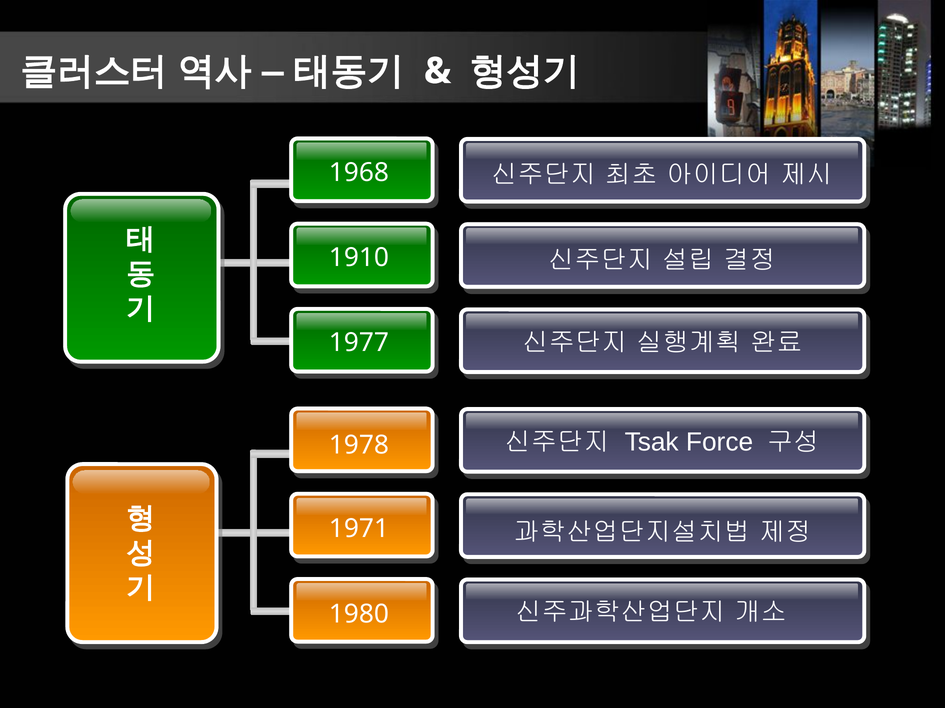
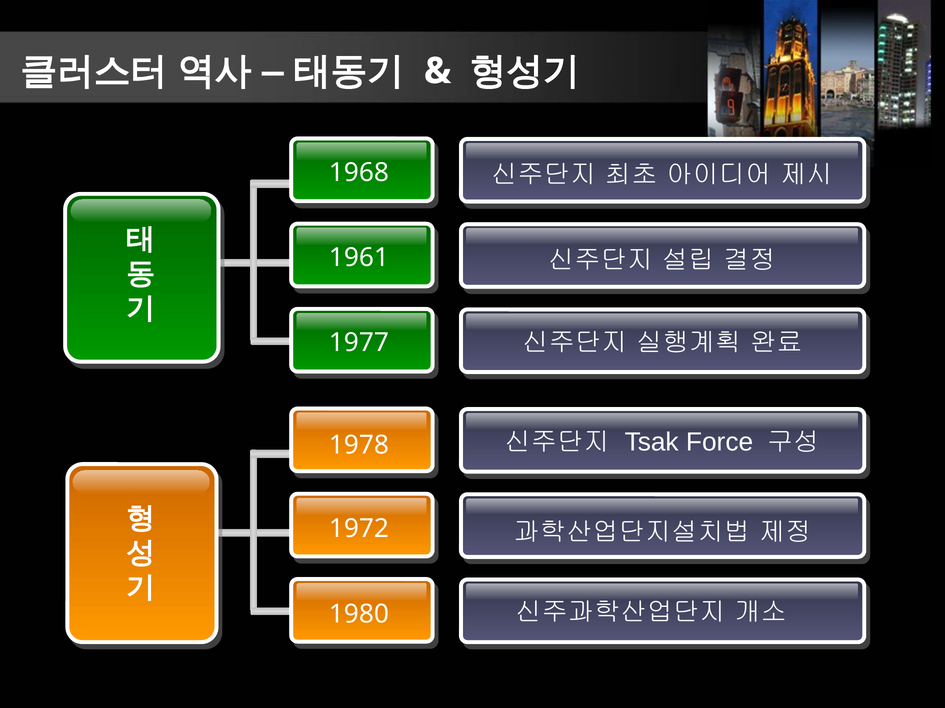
1910: 1910 -> 1961 (359, 258)
1971: 1971 -> 1972 (359, 529)
